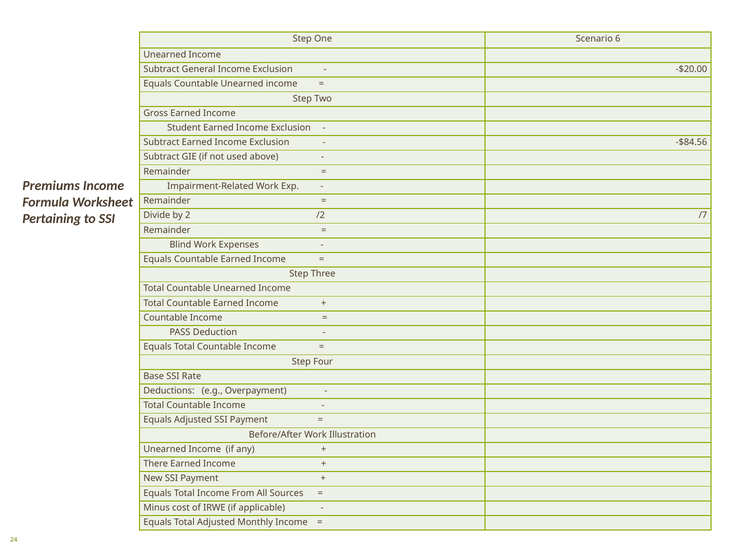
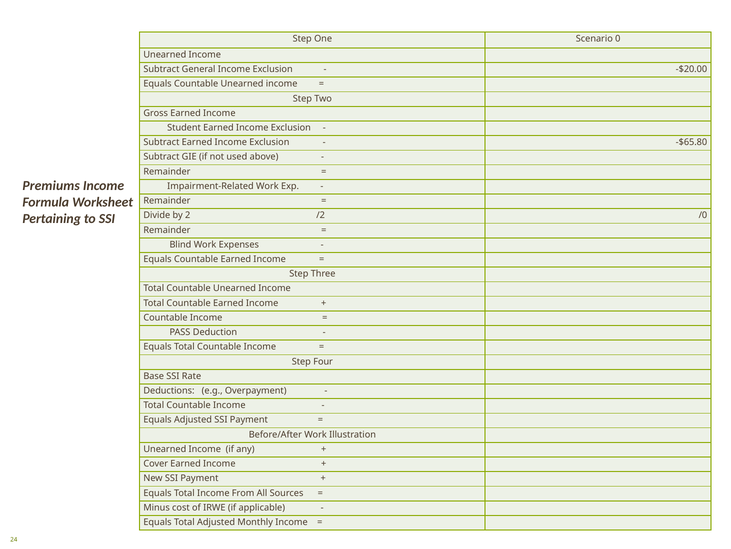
6: 6 -> 0 (618, 39)
-$84.56: -$84.56 -> -$65.80 (691, 142)
/7: /7 -> /0 (703, 215)
There: There -> Cover (156, 463)
